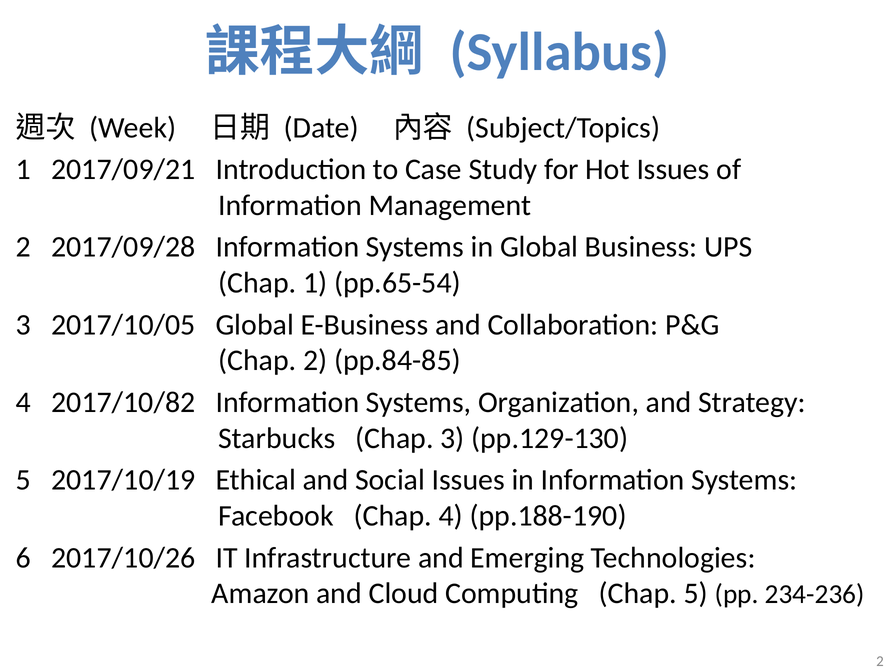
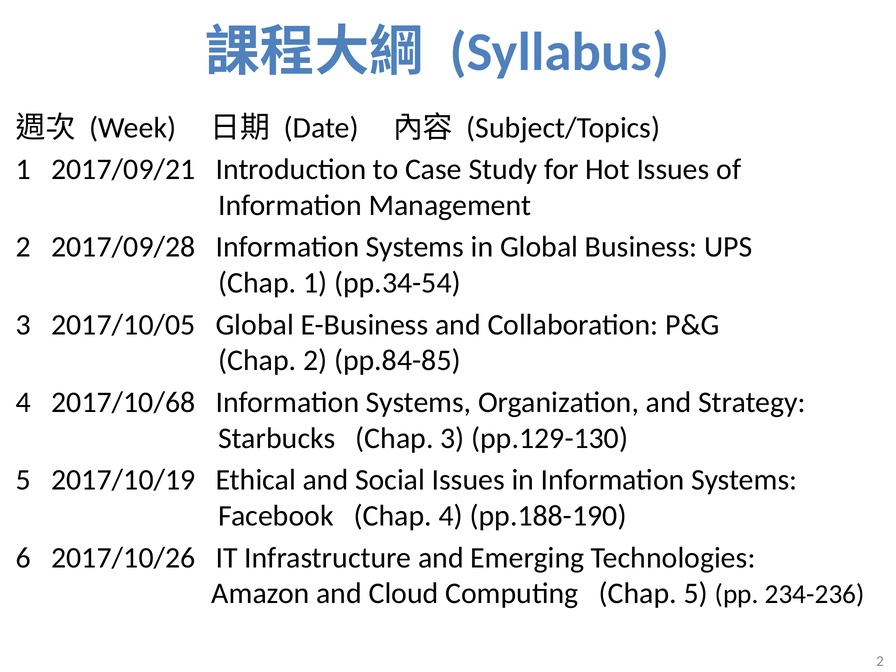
pp.65-54: pp.65-54 -> pp.34-54 (397, 283)
2017/10/82: 2017/10/82 -> 2017/10/68 (123, 402)
